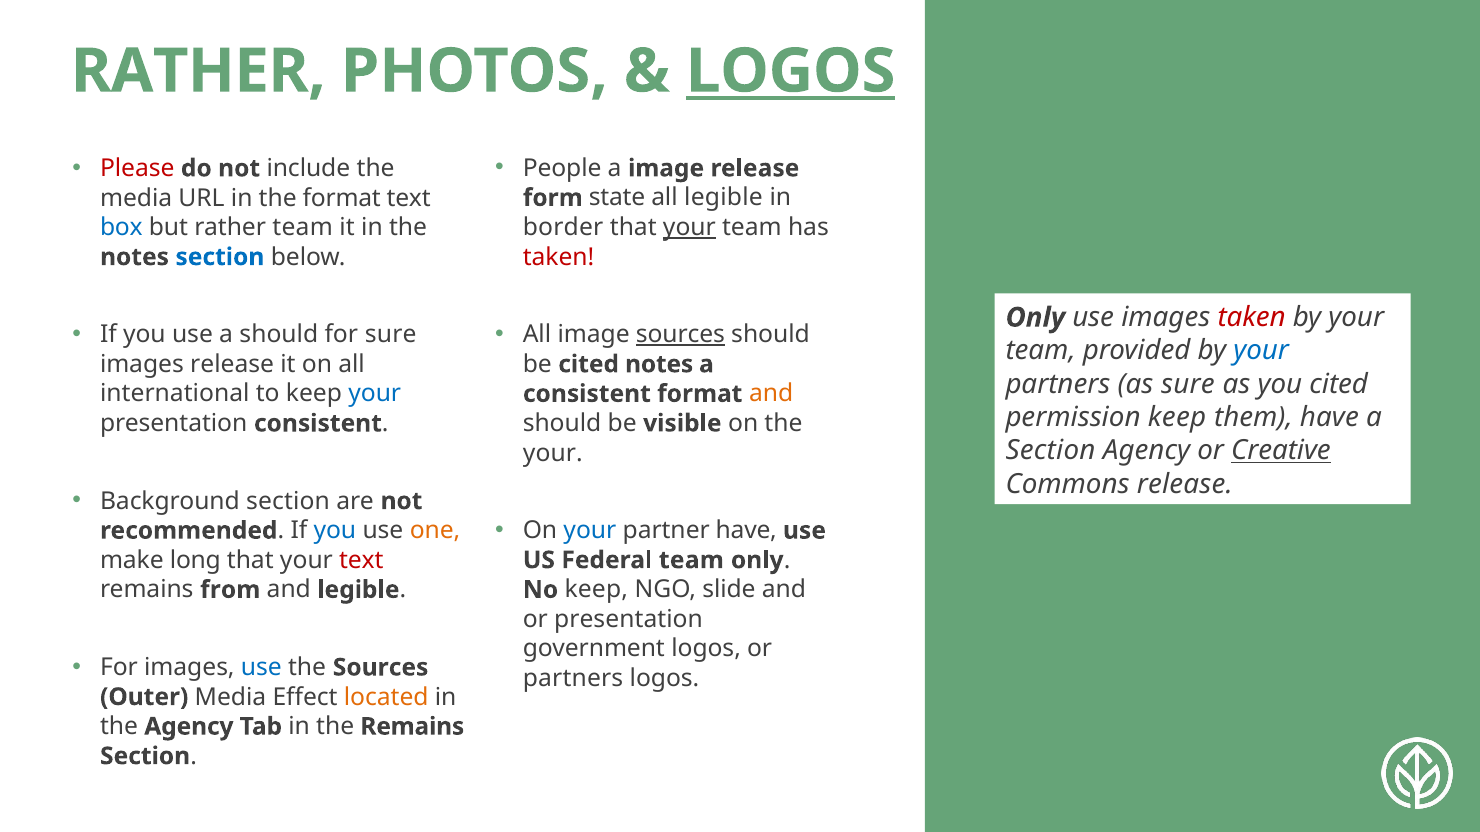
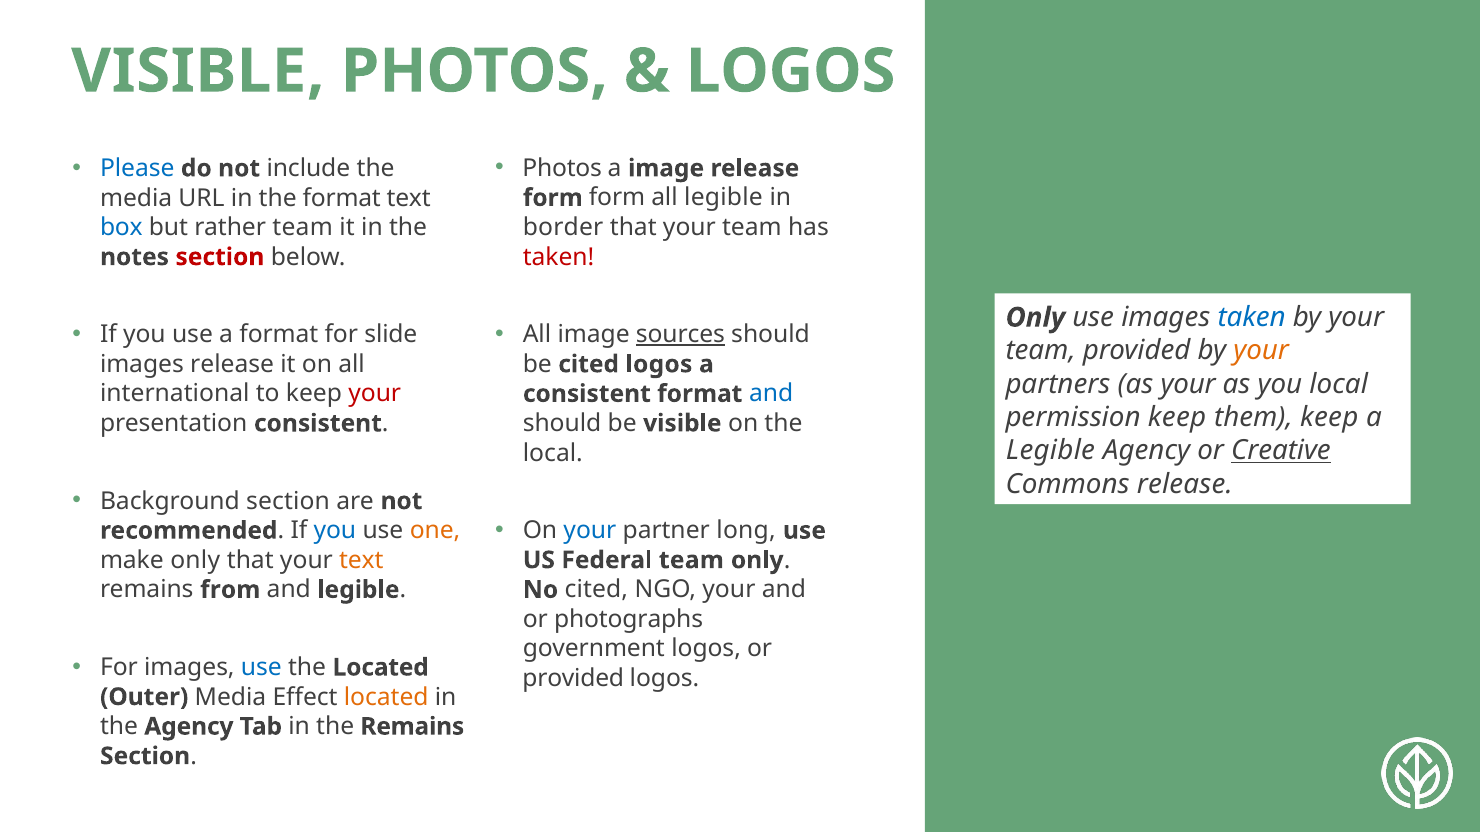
RATHER: RATHER -> VISIBLE (198, 71)
LOGOS underline: present -> none (791, 71)
People: People -> Photos (562, 168)
Please colour: red -> blue (137, 168)
form state: state -> form (617, 198)
your underline: present -> none (689, 228)
section colour: blue -> red (220, 257)
taken colour: red -> blue (1252, 318)
a should: should -> format (279, 335)
for sure: sure -> slide (391, 335)
your colour: blue -> orange (1261, 351)
cited notes: notes -> logos (659, 364)
as sure: sure -> your (1188, 384)
you cited: cited -> local (1339, 384)
your colour: blue -> red (375, 394)
and colour: orange -> blue (771, 394)
them have: have -> keep (1329, 418)
Section: Section -> Legible (1050, 451)
your: your -> local (553, 453)
partner have: have -> long (746, 531)
make long: long -> only (195, 560)
text colour: red -> orange (361, 560)
No keep: keep -> cited (596, 590)
NGO slide: slide -> your (729, 590)
or presentation: presentation -> photographs (629, 620)
the Sources: Sources -> Located (381, 668)
partners: partners -> provided (573, 679)
